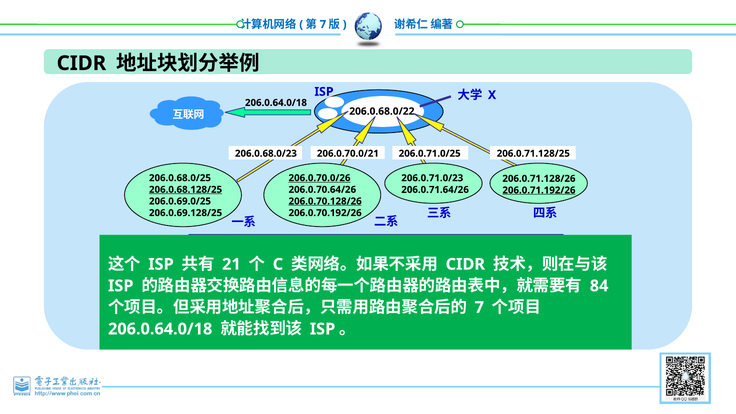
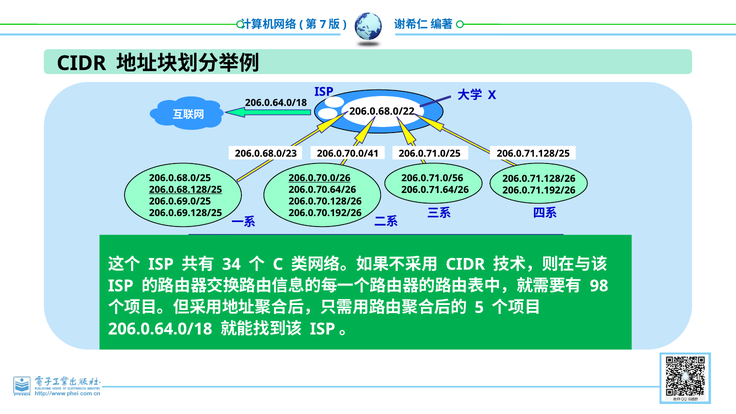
206.0.70.0/21: 206.0.70.0/21 -> 206.0.70.0/41 (348, 154)
206.0.71.0/23: 206.0.71.0/23 -> 206.0.71.0/56 (432, 178)
206.0.71.192/26 underline: present -> none (539, 190)
206.0.70.128/26 underline: present -> none (325, 201)
21: 21 -> 34 (231, 264)
84: 84 -> 98 (599, 286)
7: 7 -> 5 (479, 307)
